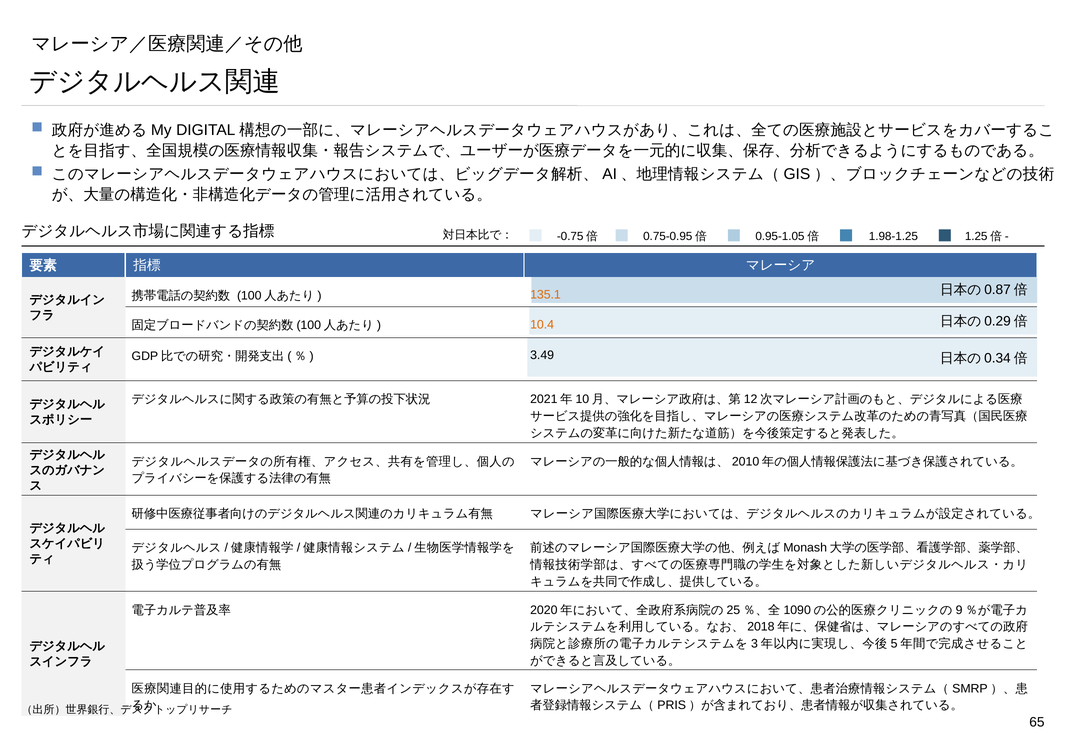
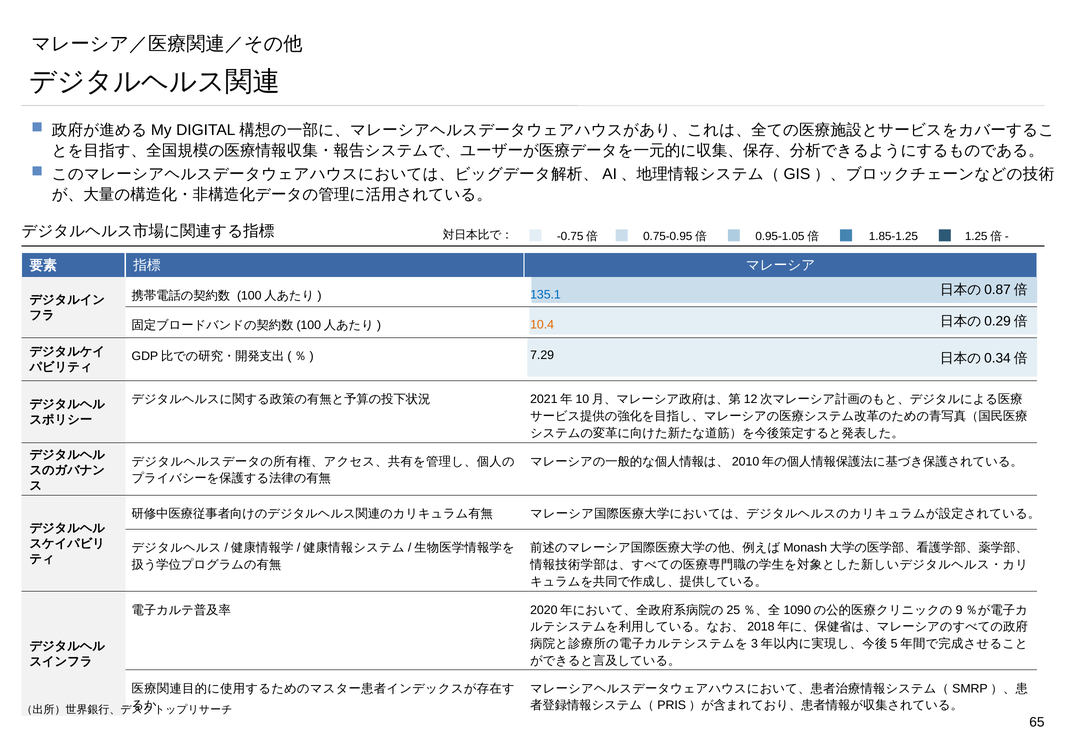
1.98-1.25: 1.98-1.25 -> 1.85-1.25 (893, 236)
135.1 colour: orange -> blue (545, 295)
3.49: 3.49 -> 7.29 (542, 355)
